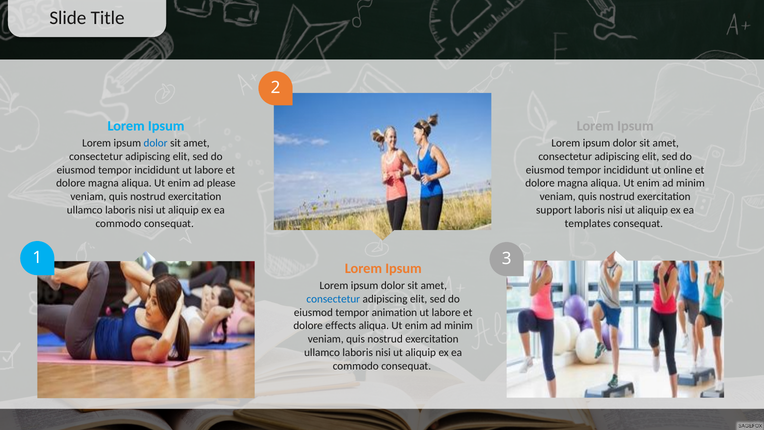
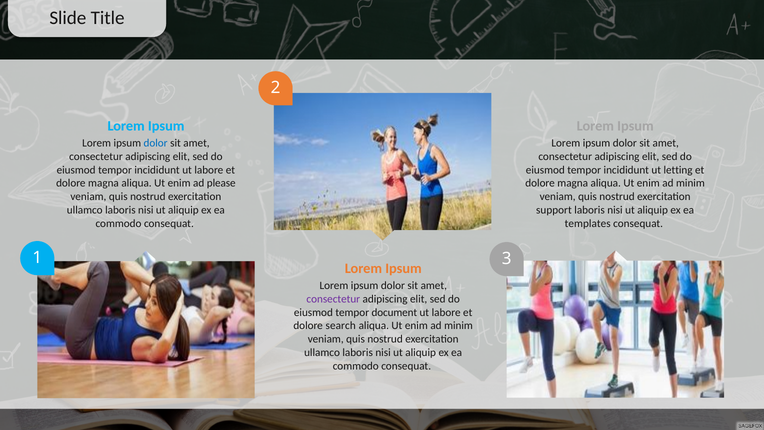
online: online -> letting (678, 170)
consectetur colour: blue -> purple (333, 299)
animation: animation -> document (394, 312)
effects: effects -> search (341, 326)
